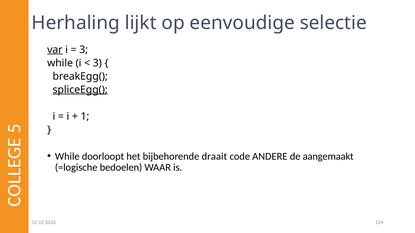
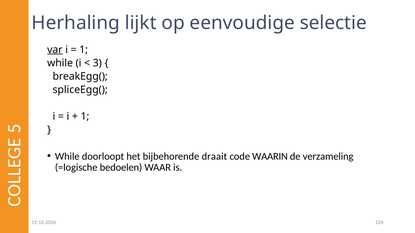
3: 3 -> 1 (84, 50)
spliceEgg( underline: present -> none (80, 90)
ANDERE: ANDERE -> WAARIN (270, 157)
aangemaakt: aangemaakt -> verzameling (328, 157)
